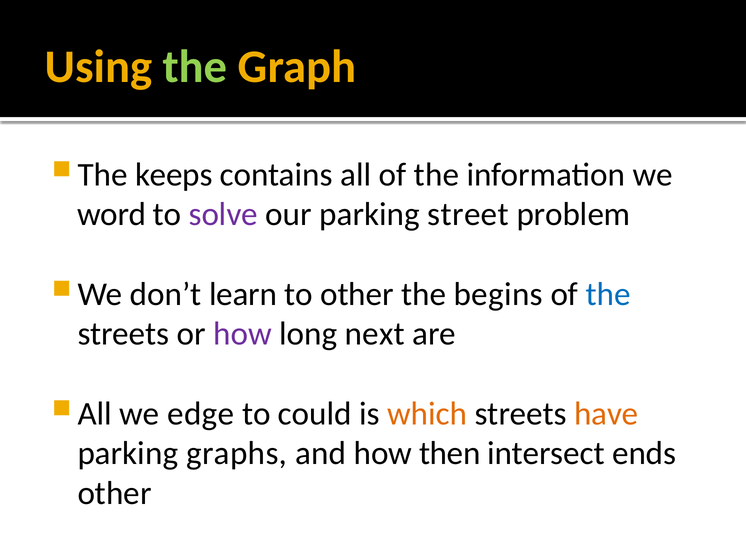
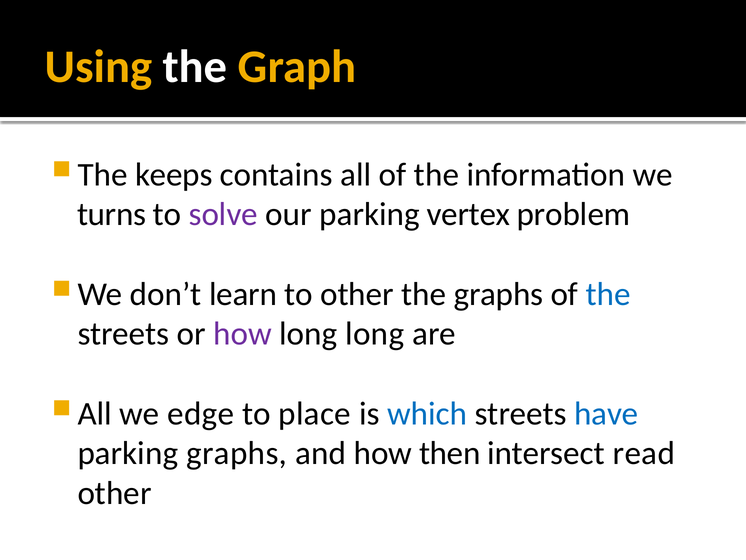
the colour: light green -> white (195, 67)
word: word -> turns (112, 214)
street: street -> vertex (468, 214)
the begins: begins -> graphs (498, 294)
long next: next -> long (375, 334)
could: could -> place (315, 413)
which colour: orange -> blue (427, 413)
have colour: orange -> blue (606, 413)
ends: ends -> read (644, 453)
